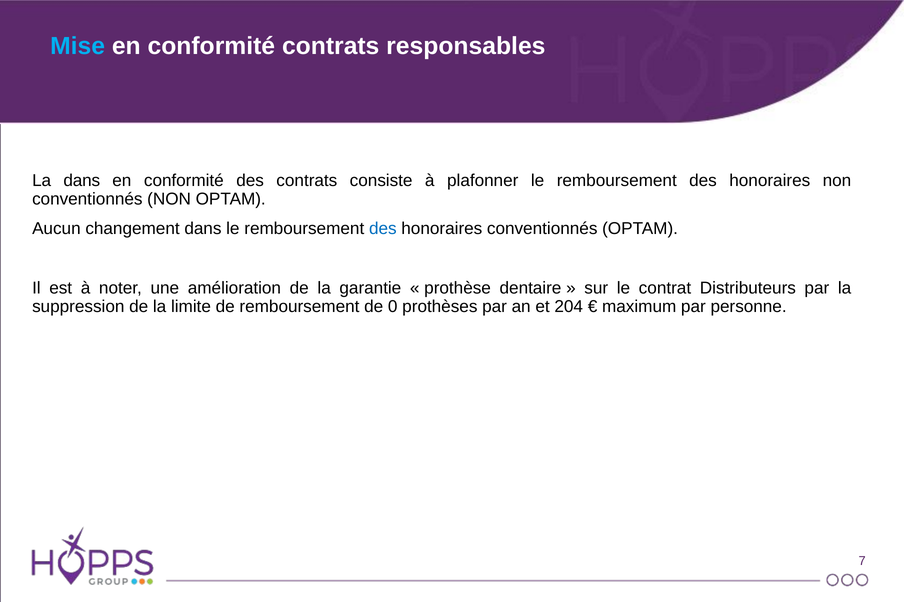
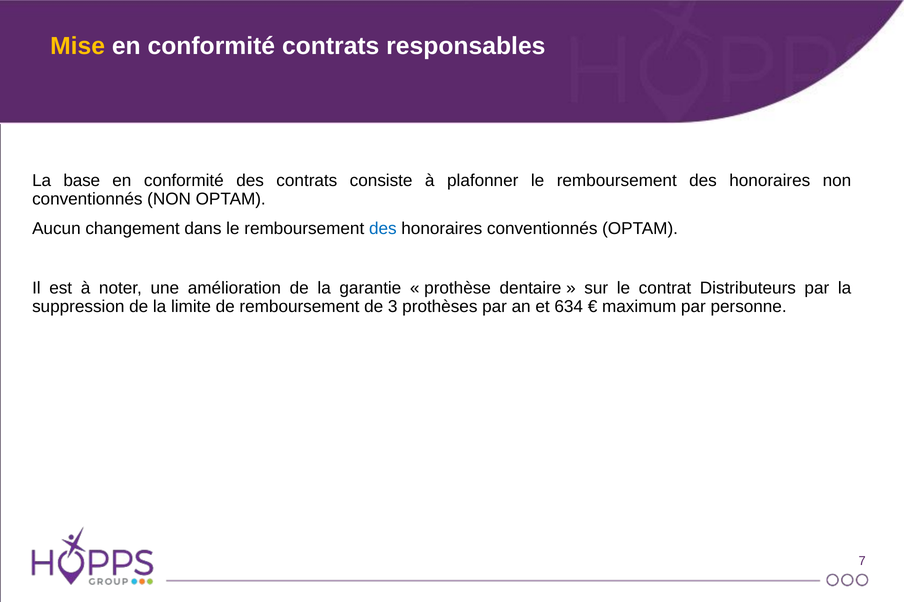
Mise colour: light blue -> yellow (78, 46)
La dans: dans -> base (82, 181)
0: 0 -> 3 (393, 307)
204: 204 -> 634 (569, 307)
